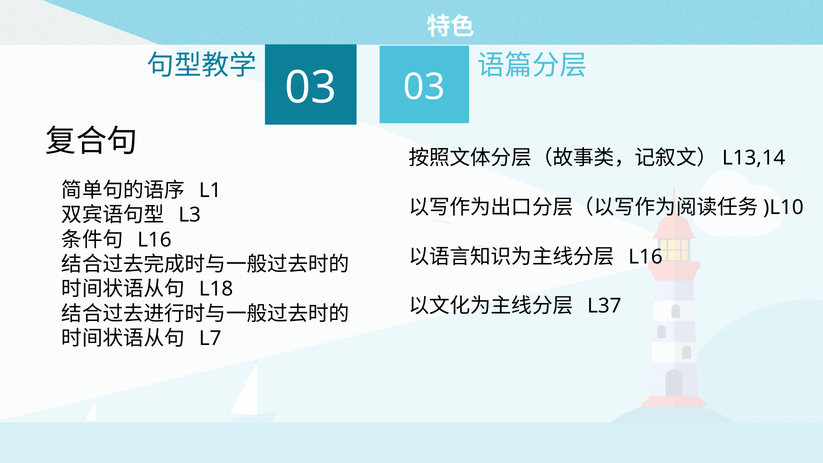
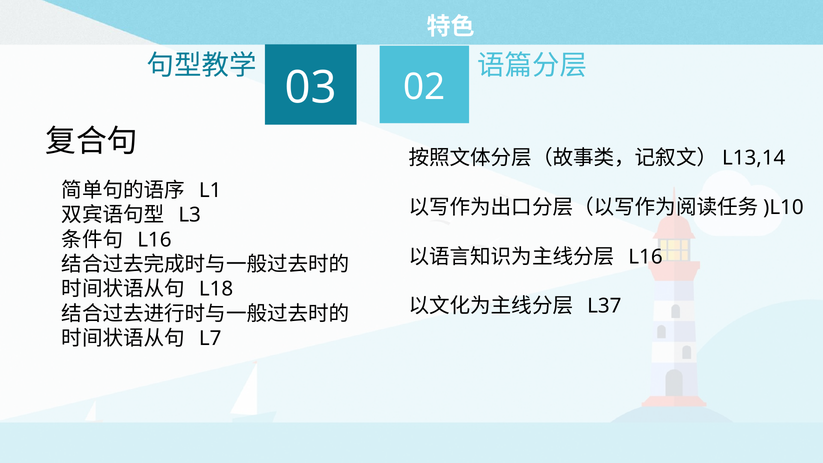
03 03: 03 -> 02 (424, 87)
